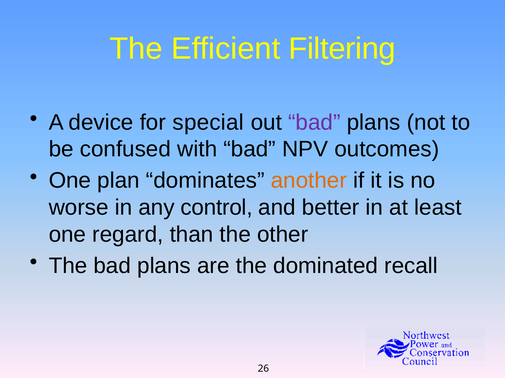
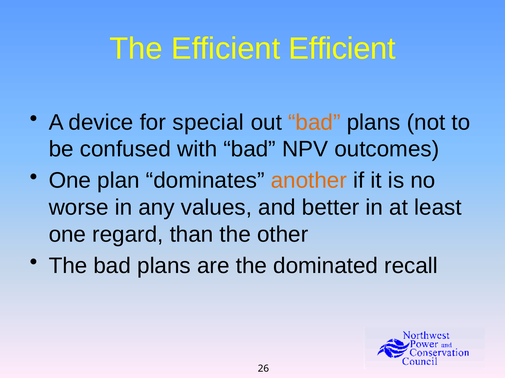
Efficient Filtering: Filtering -> Efficient (342, 49)
bad colour: purple -> orange (314, 123)
control: control -> values (216, 208)
